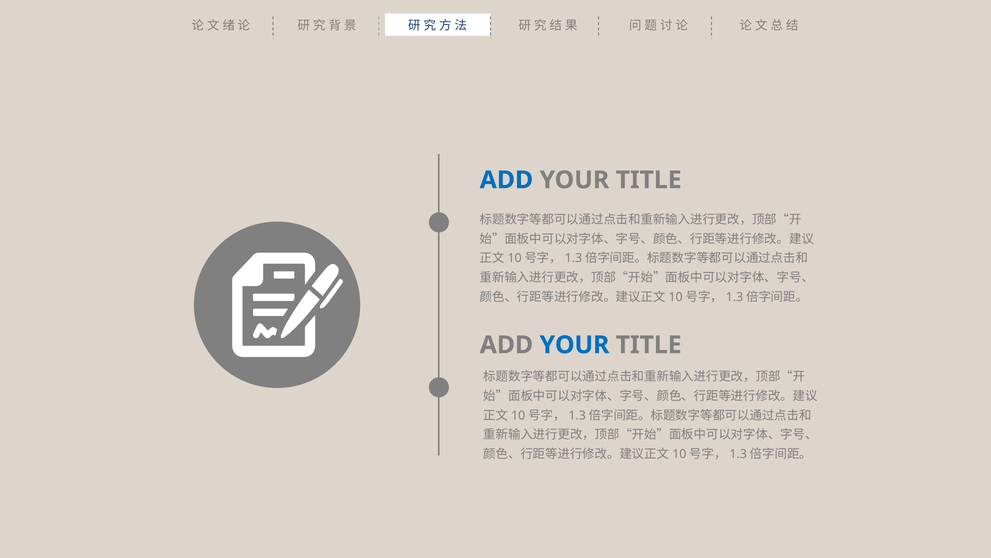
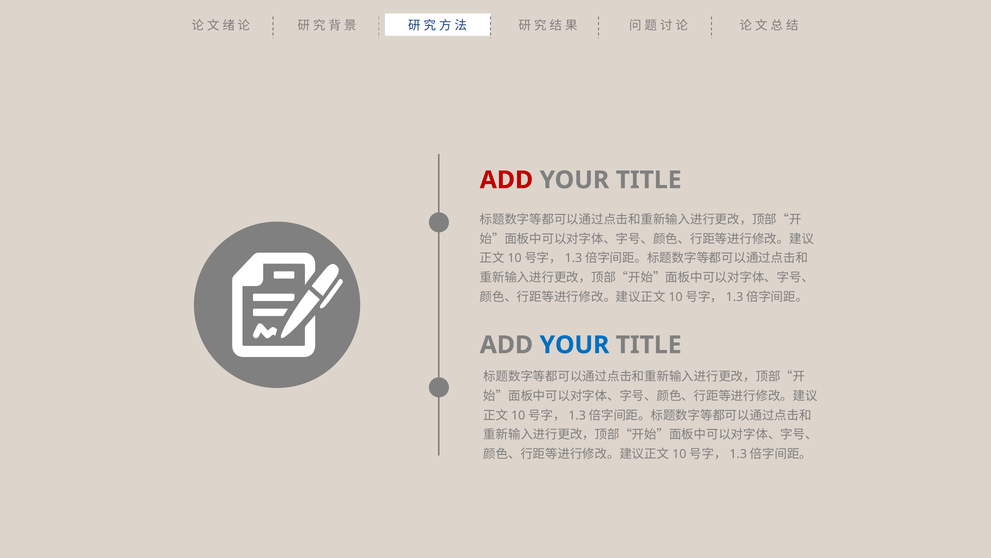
ADD colour: blue -> red (506, 180)
